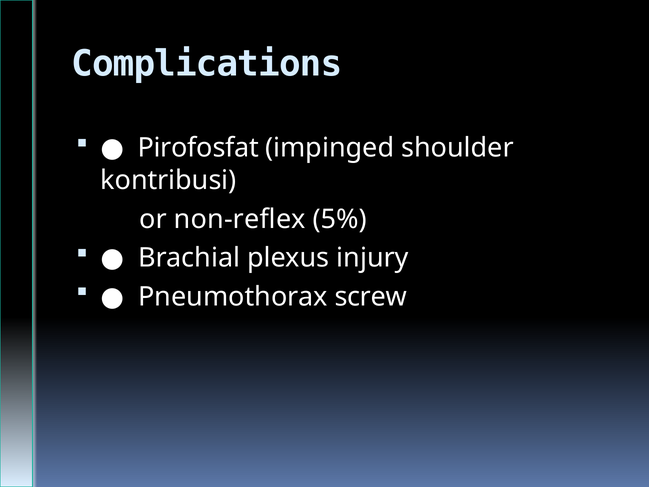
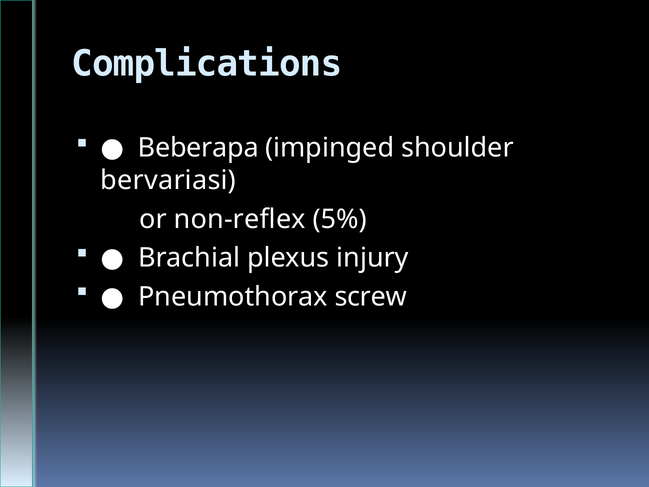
Pirofosfat: Pirofosfat -> Beberapa (198, 148)
kontribusi: kontribusi -> bervariasi (168, 180)
